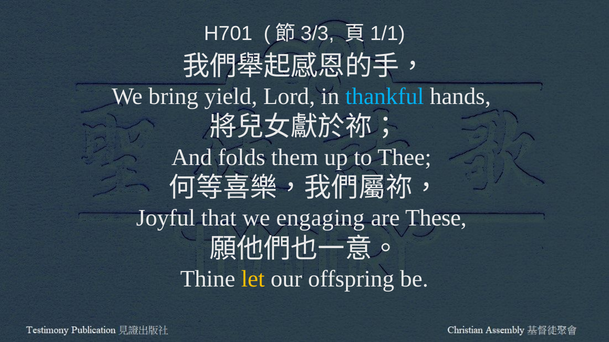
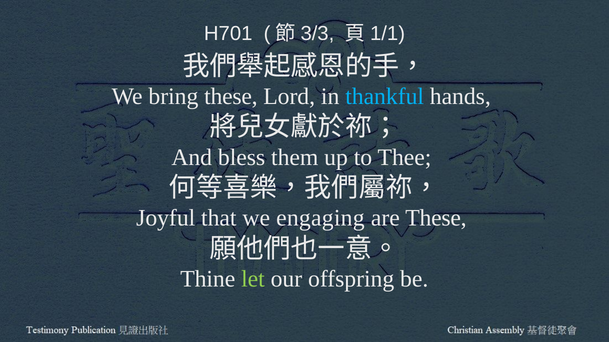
bring yield: yield -> these (231, 97)
folds: folds -> bless (242, 158)
let colour: yellow -> light green (253, 279)
